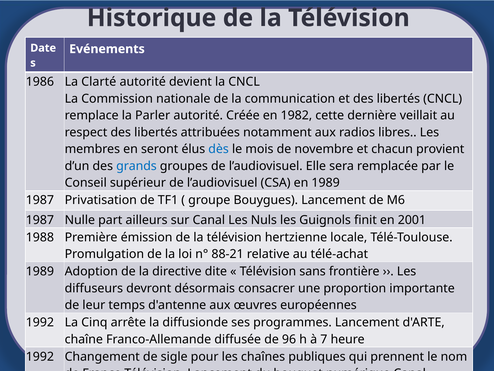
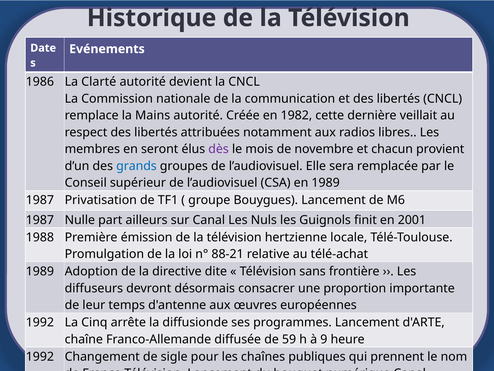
Parler: Parler -> Mains (153, 115)
dès colour: blue -> purple (219, 149)
96: 96 -> 59 (289, 339)
7: 7 -> 9 (324, 339)
